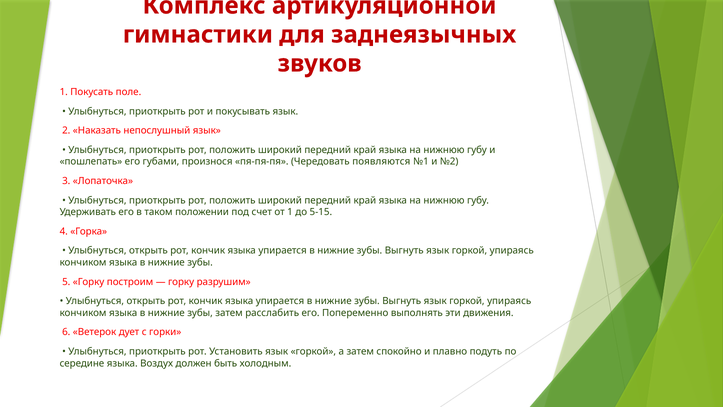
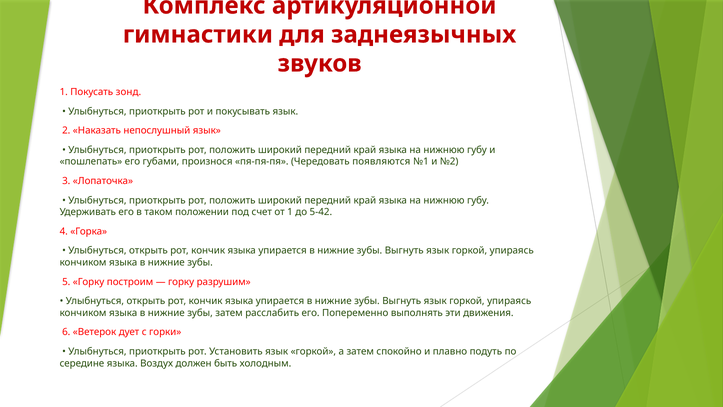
поле: поле -> зонд (128, 92)
5-15: 5-15 -> 5-42 (321, 212)
